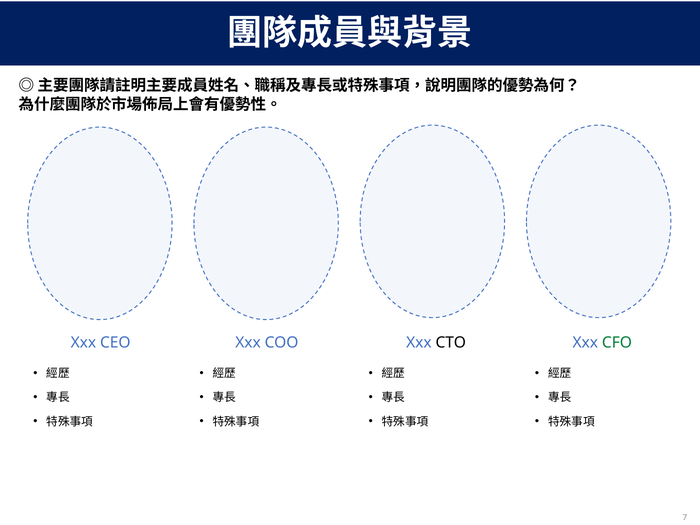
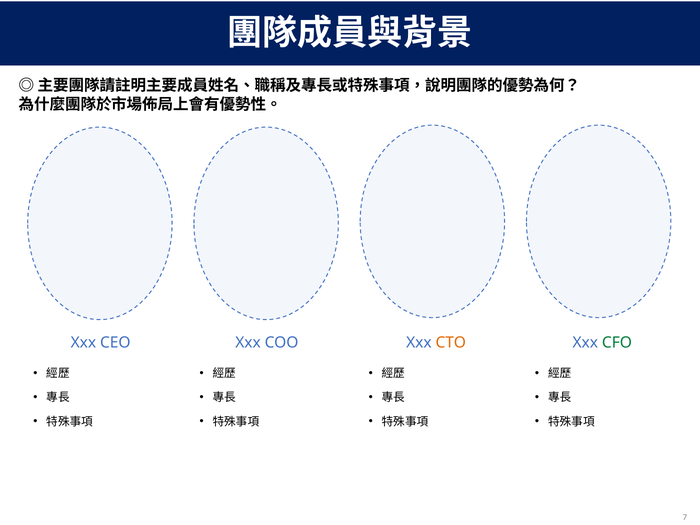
CTO colour: black -> orange (451, 343)
